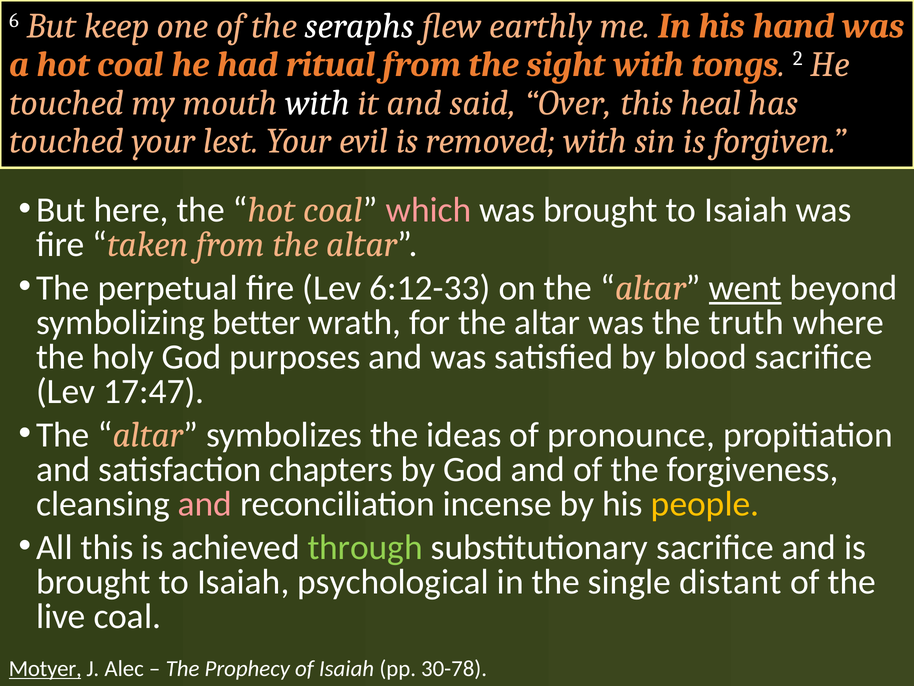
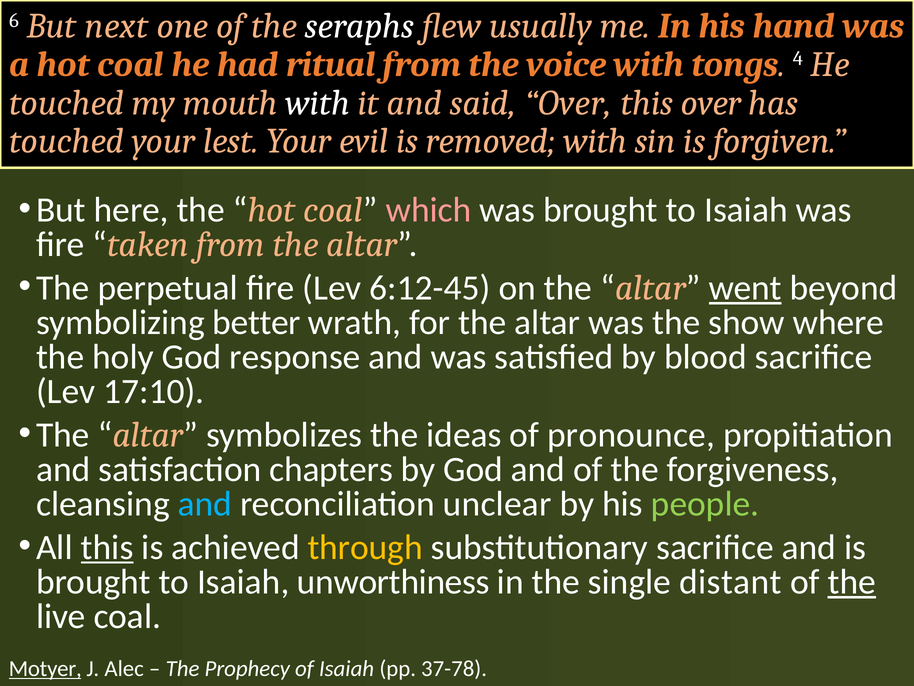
keep: keep -> next (116, 26)
earthly: earthly -> usually (541, 26)
sight: sight -> voice (566, 64)
2: 2 -> 4 (798, 59)
this heal: heal -> over (711, 103)
6:12-33: 6:12-33 -> 6:12-45 (430, 288)
truth: truth -> show (747, 322)
purposes: purposes -> response (295, 357)
17:47: 17:47 -> 17:10 (154, 391)
and colour: pink -> light blue (205, 504)
incense: incense -> unclear (497, 504)
people colour: yellow -> light green (705, 504)
this underline: none -> present (107, 547)
through colour: light green -> yellow (365, 547)
psychological: psychological -> unworthiness (393, 581)
the underline: none -> present (852, 581)
30-78: 30-78 -> 37-78 (454, 668)
